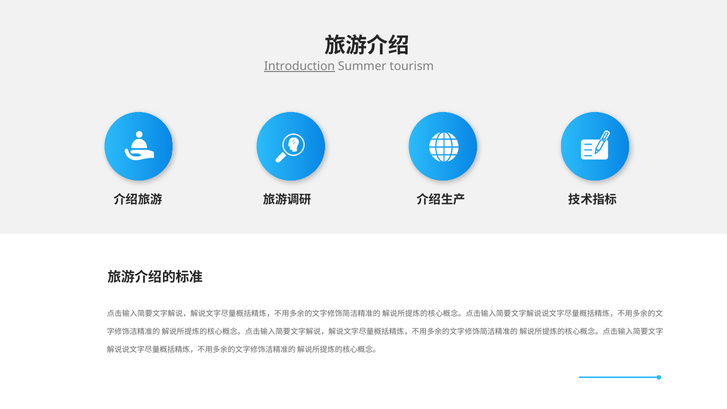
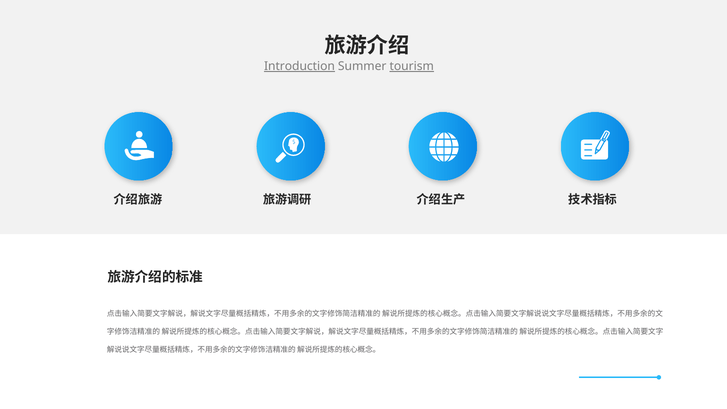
tourism underline: none -> present (412, 66)
